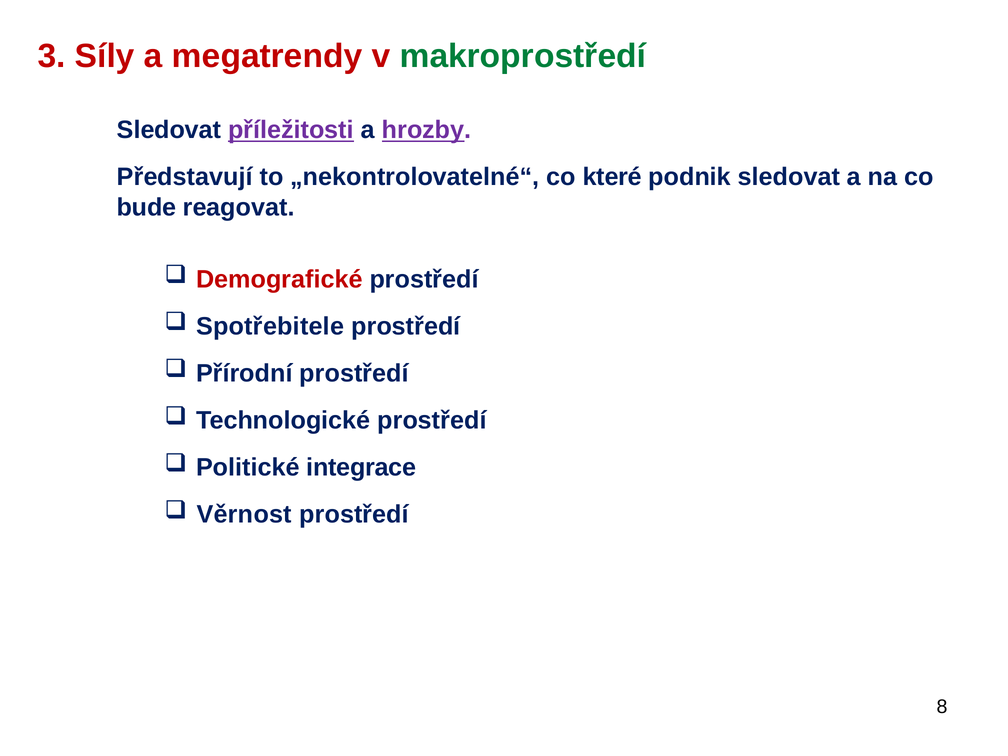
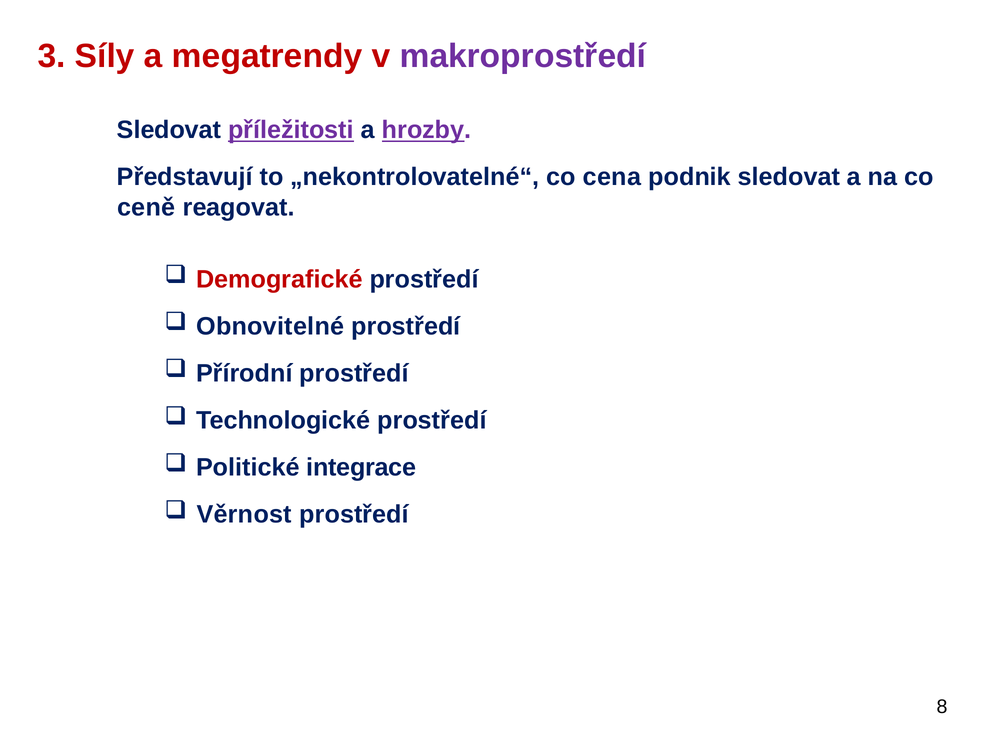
makroprostředí colour: green -> purple (523, 56)
které: které -> cena (612, 177)
bude: bude -> ceně (146, 207)
Spotřebitele: Spotřebitele -> Obnovitelné (270, 326)
